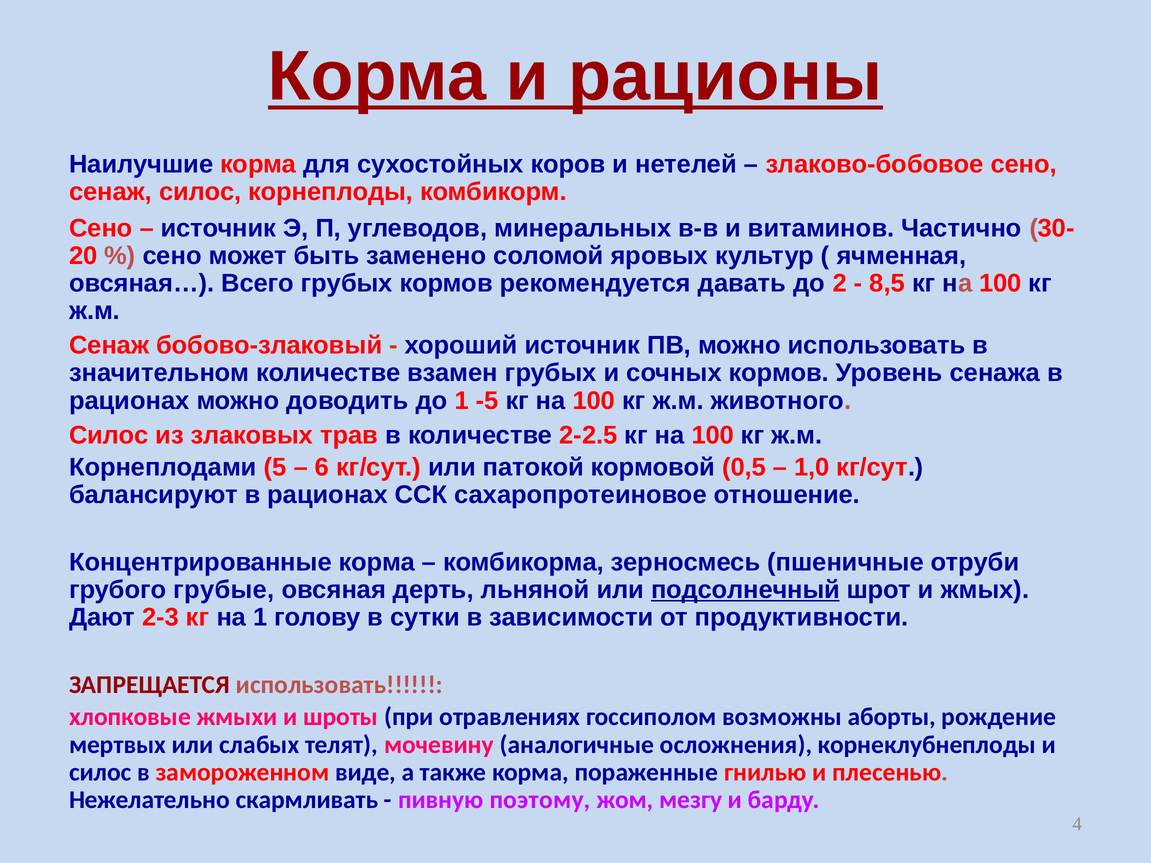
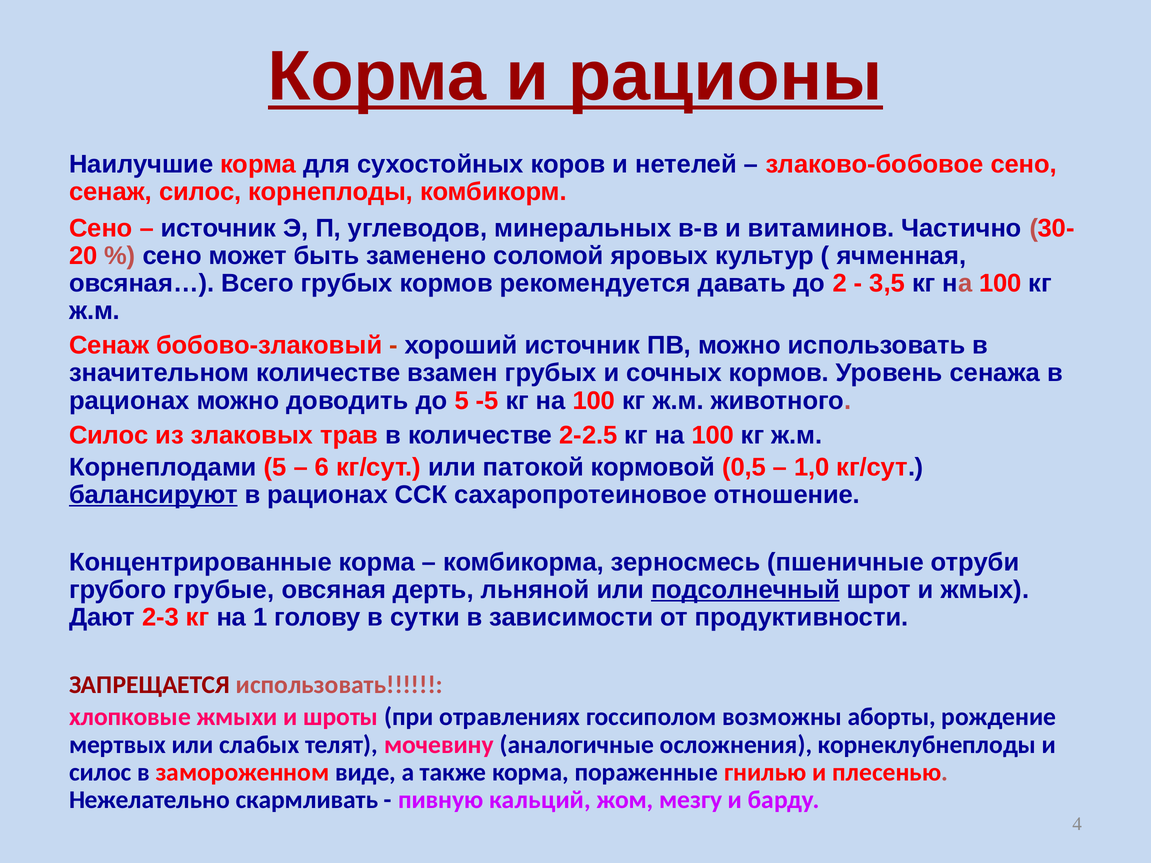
8,5: 8,5 -> 3,5 (887, 283)
до 1: 1 -> 5 (462, 401)
балансируют underline: none -> present (153, 495)
поэтому: поэтому -> кальций (540, 800)
